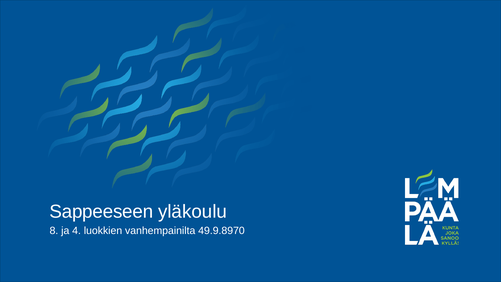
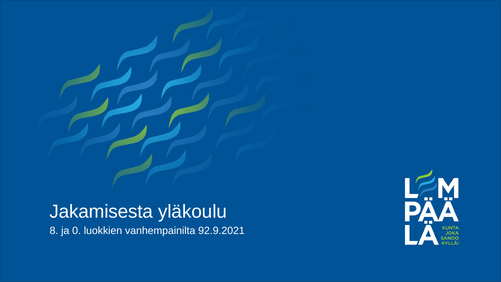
Sappeeseen: Sappeeseen -> Jakamisesta (101, 211)
4: 4 -> 0 (77, 231)
49.9.8970: 49.9.8970 -> 92.9.2021 (221, 231)
